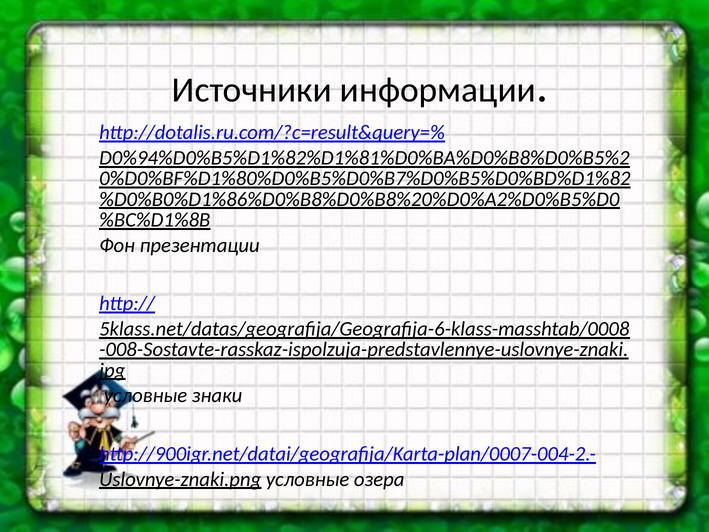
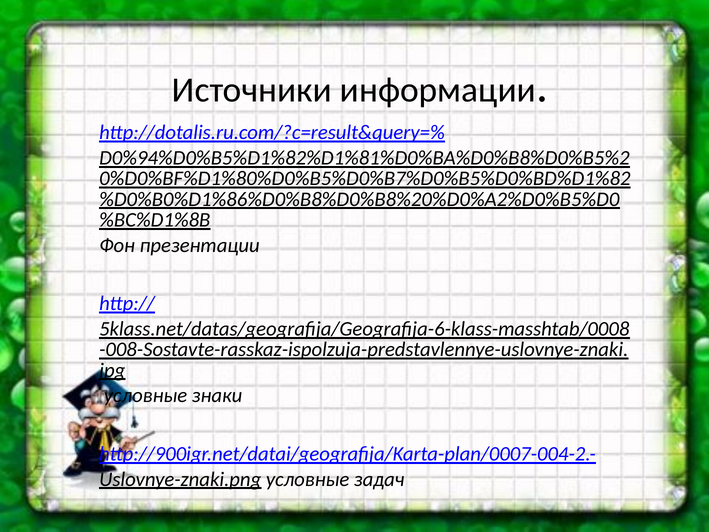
озера: озера -> задач (379, 479)
